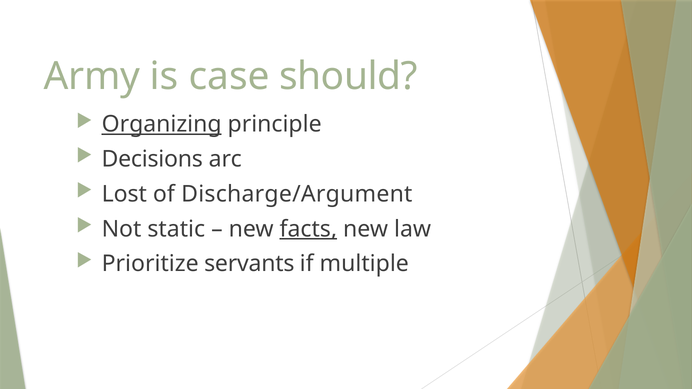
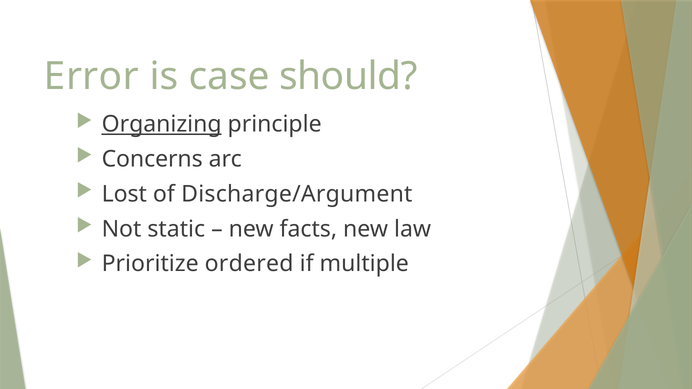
Army: Army -> Error (91, 76)
Decisions: Decisions -> Concerns (152, 159)
facts underline: present -> none (308, 229)
servants: servants -> ordered (249, 264)
